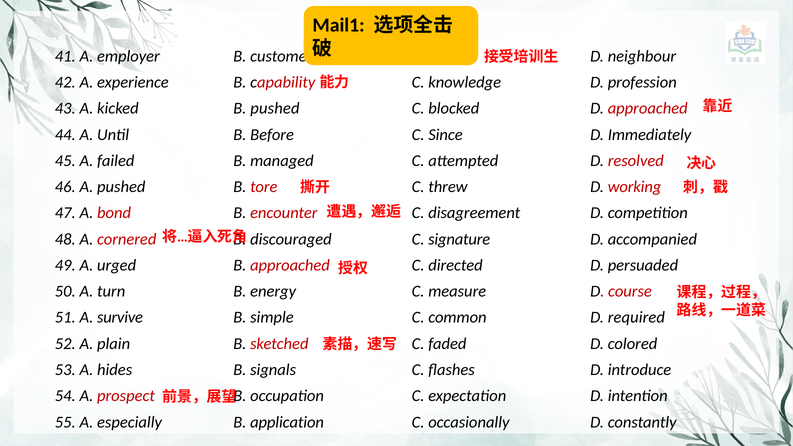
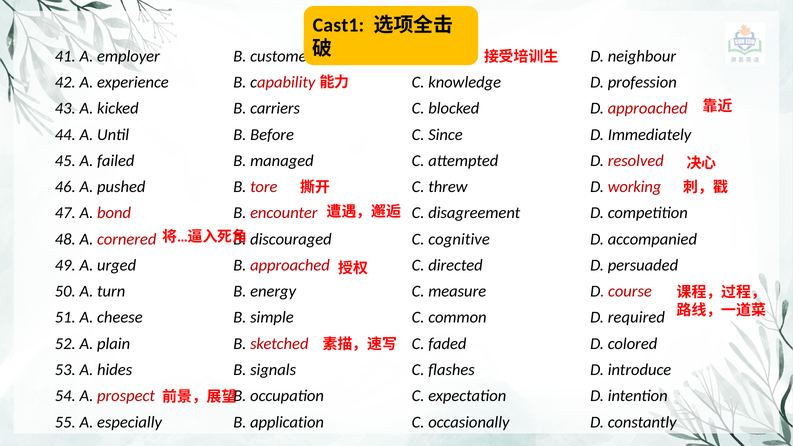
Mail1: Mail1 -> Cast1 (338, 25)
B pushed: pushed -> carriers (275, 109)
signature: signature -> cognitive (459, 239)
survive: survive -> cheese (120, 318)
